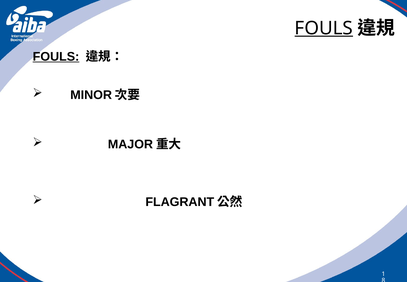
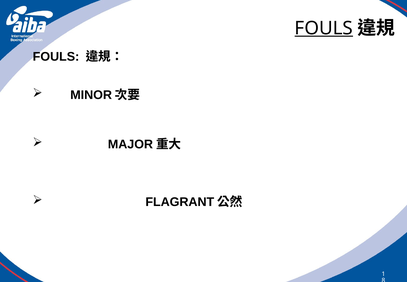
FOULS underline: present -> none (56, 57)
